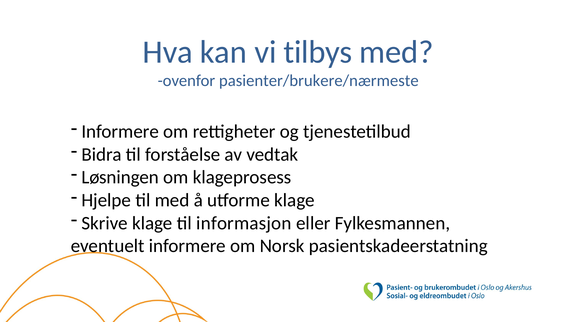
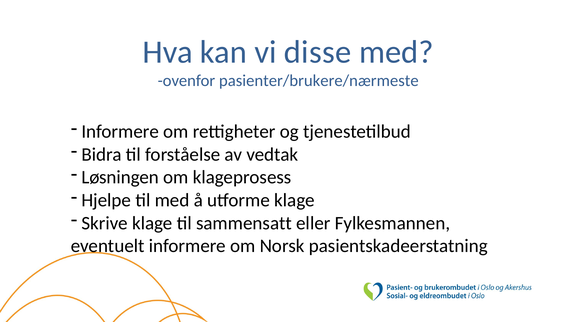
tilbys: tilbys -> disse (318, 52)
informasjon: informasjon -> sammensatt (244, 223)
